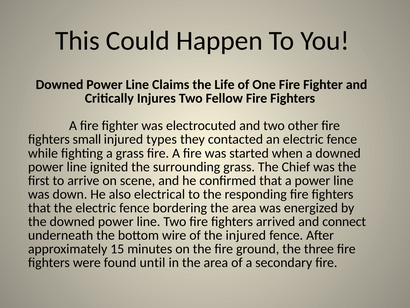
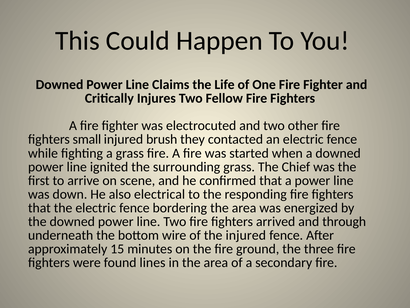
types: types -> brush (162, 139)
connect: connect -> through (344, 221)
until: until -> lines (153, 262)
